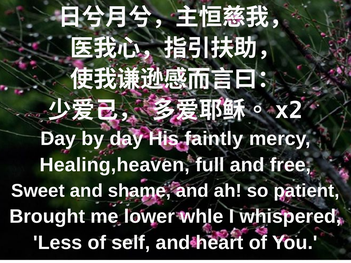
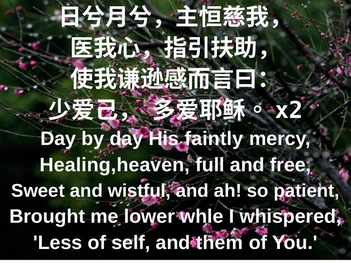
shame: shame -> wistful (139, 191)
heart: heart -> them (219, 243)
